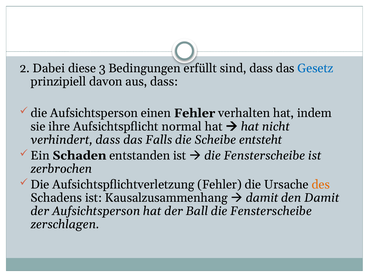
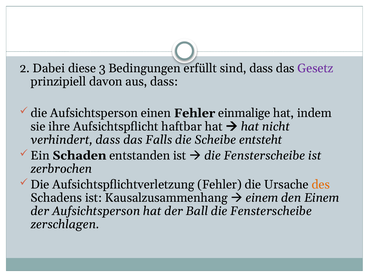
Gesetz colour: blue -> purple (315, 68)
verhalten: verhalten -> einmalige (244, 113)
normal: normal -> haftbar (182, 126)
damit: damit -> einem (262, 198)
den Damit: Damit -> Einem (322, 198)
